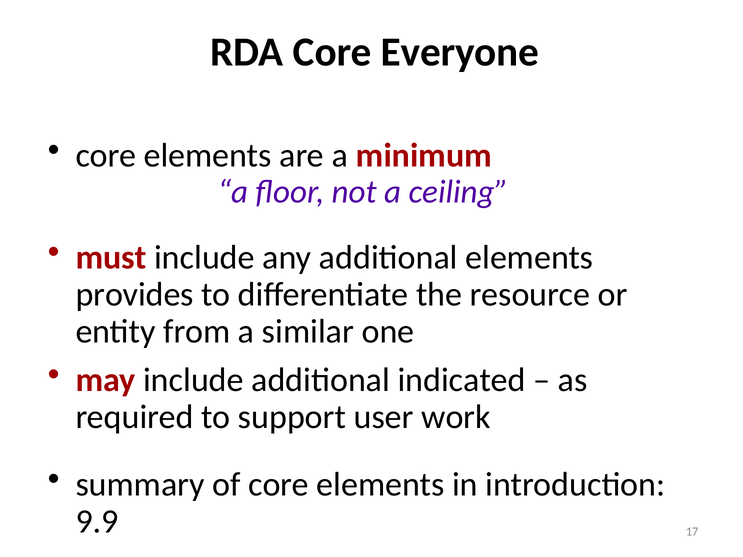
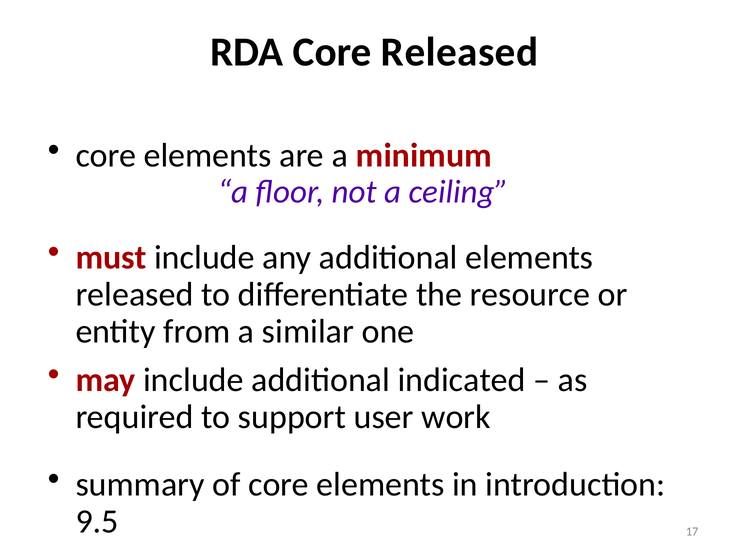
Core Everyone: Everyone -> Released (460, 52)
provides: provides -> released (135, 295)
9.9: 9.9 -> 9.5 (97, 522)
